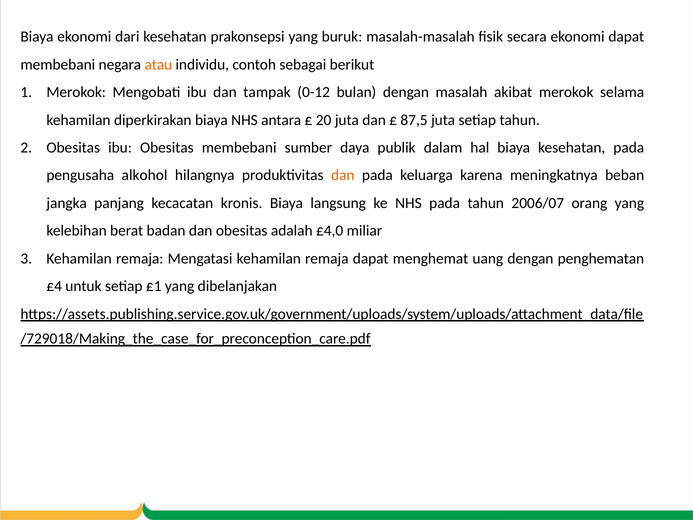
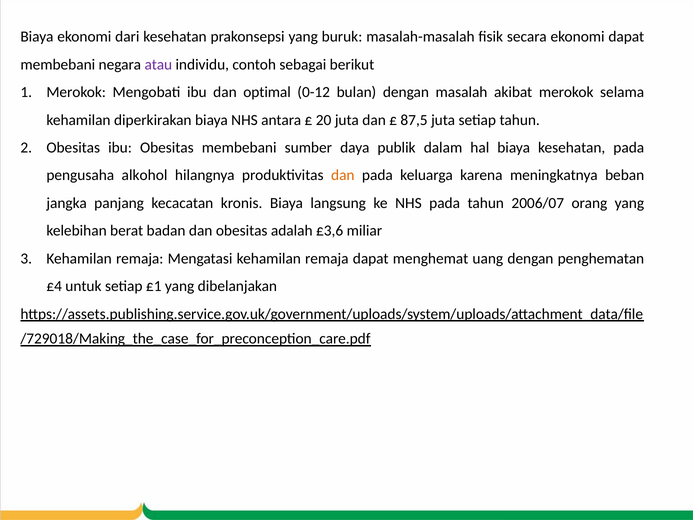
atau colour: orange -> purple (158, 65)
tampak: tampak -> optimal (267, 92)
£4,0: £4,0 -> £3,6 (330, 231)
